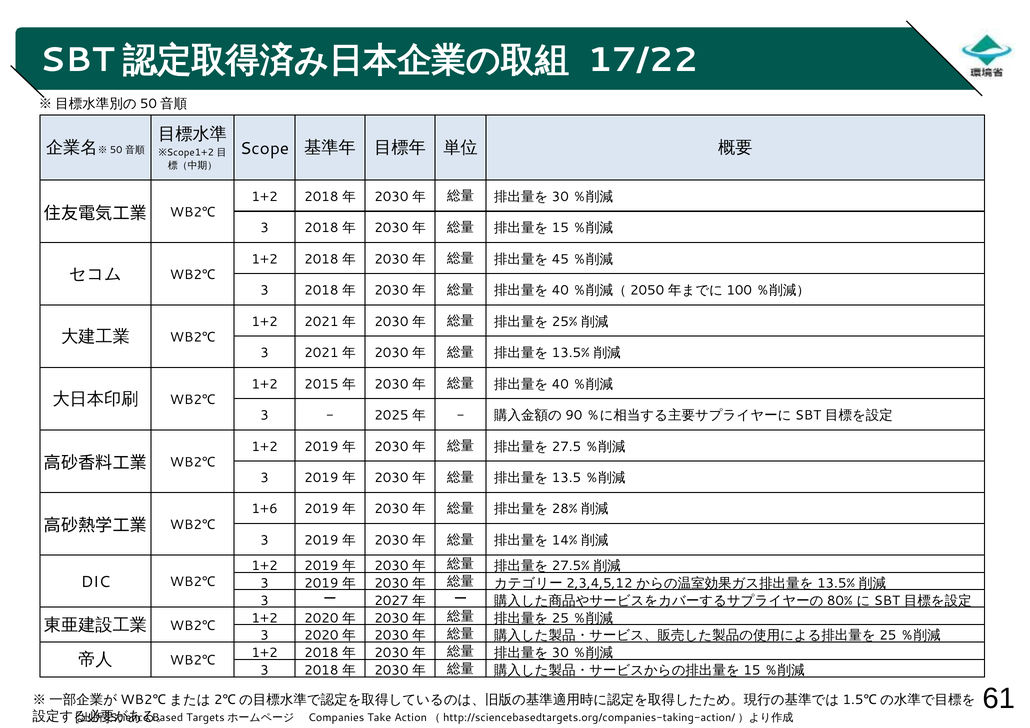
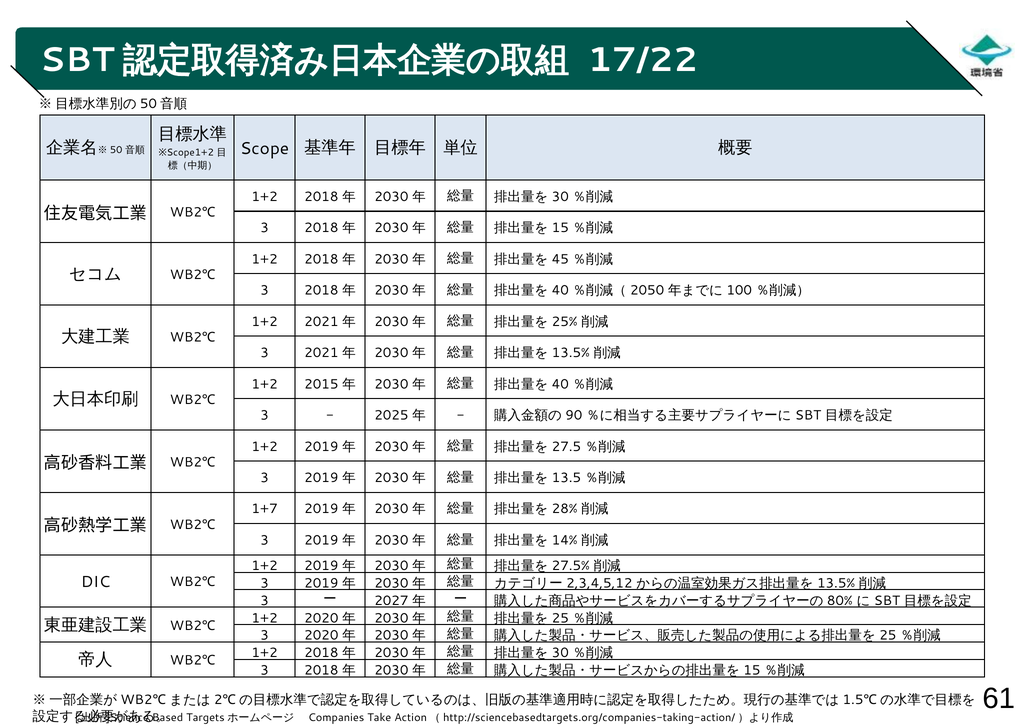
1+6: 1+6 -> 1+7 (265, 509)
